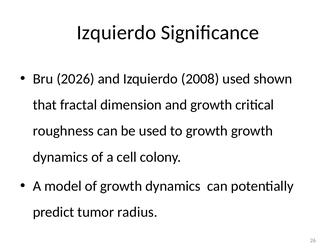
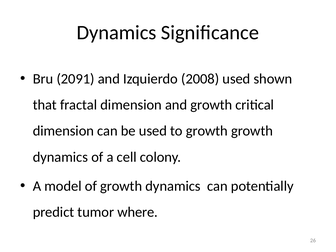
Izquierdo: Izquierdo -> Dynamics (117, 33)
2026: 2026 -> 2091 (76, 79)
roughness: roughness -> dimension (63, 131)
radius: radius -> where (138, 212)
